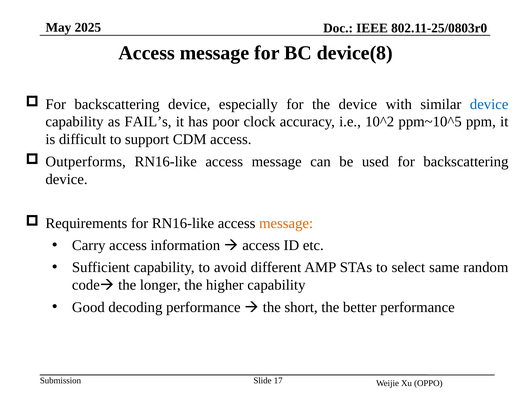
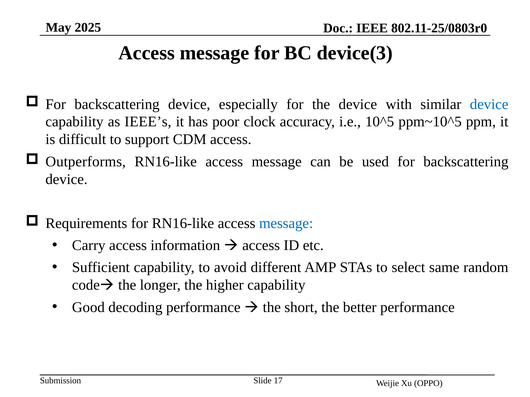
device(8: device(8 -> device(3 (355, 53)
FAIL’s: FAIL’s -> IEEE’s (148, 122)
10^2: 10^2 -> 10^5 (380, 122)
message colour: orange -> blue (286, 224)
